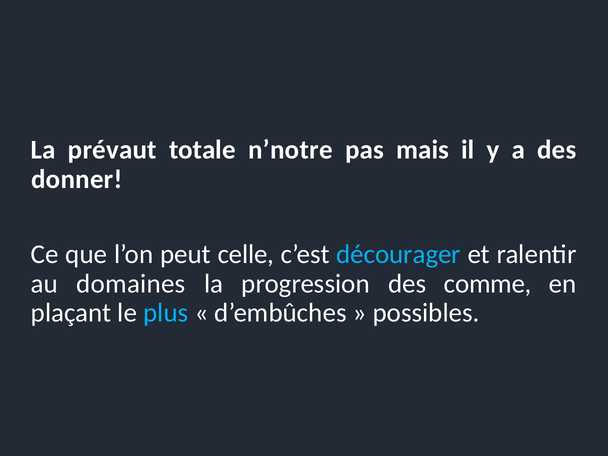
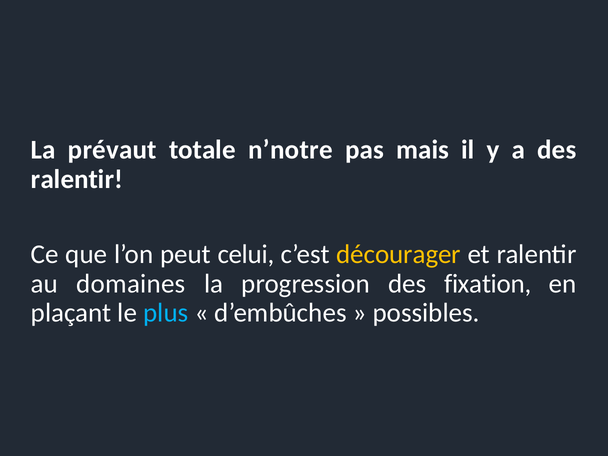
donner: donner -> ralentir (77, 179)
celle: celle -> celui (246, 255)
décourager colour: light blue -> yellow (399, 255)
comme: comme -> fixation (488, 284)
